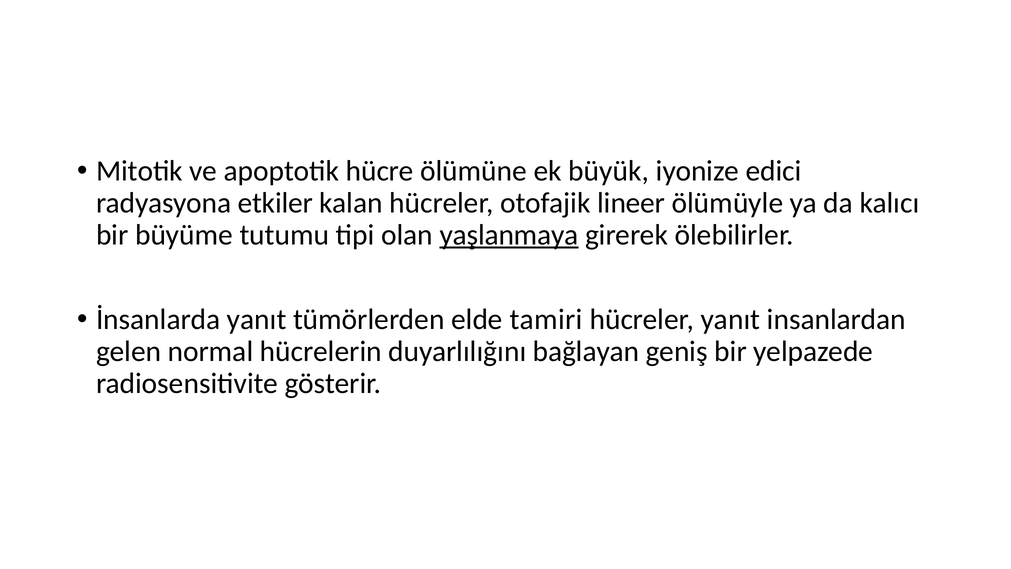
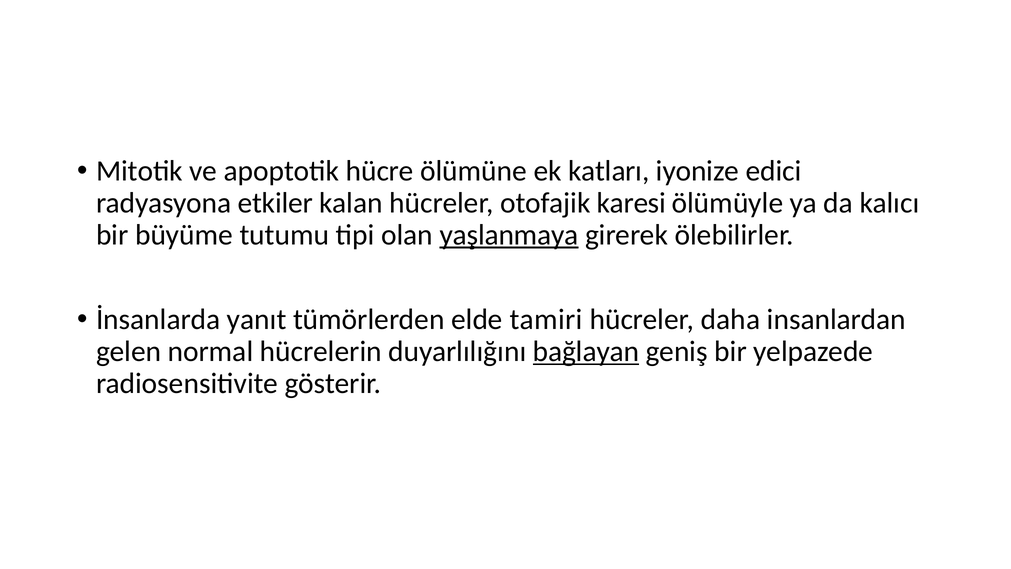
büyük: büyük -> katları (609, 171)
lineer: lineer -> karesi (631, 203)
hücreler yanıt: yanıt -> daha (730, 319)
bağlayan underline: none -> present (586, 351)
